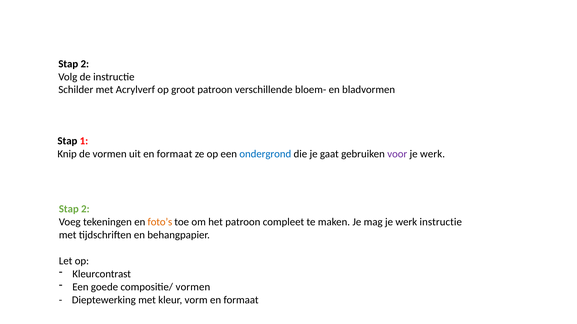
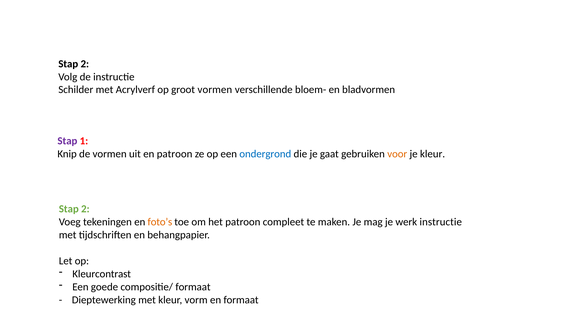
groot patroon: patroon -> vormen (215, 90)
Stap colour: black -> purple (67, 141)
uit en formaat: formaat -> patroon (175, 154)
voor colour: purple -> orange (397, 154)
werk: werk -> kleur (433, 154)
compositie/ vormen: vormen -> formaat (193, 287)
